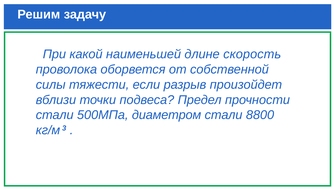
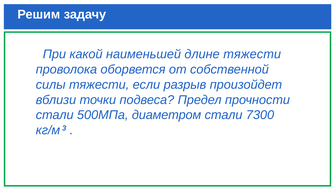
длине скорость: скорость -> тяжести (252, 54)
8800: 8800 -> 7300 (260, 115)
